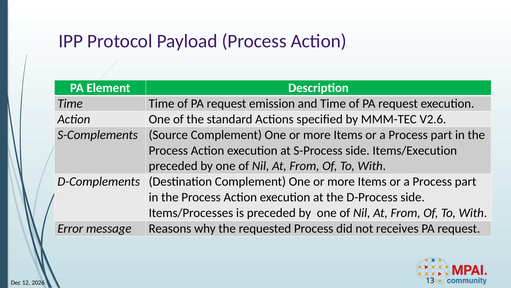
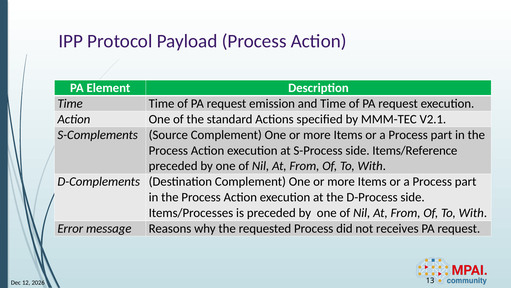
V2.6: V2.6 -> V2.1 (433, 119)
Items/Execution: Items/Execution -> Items/Reference (415, 150)
